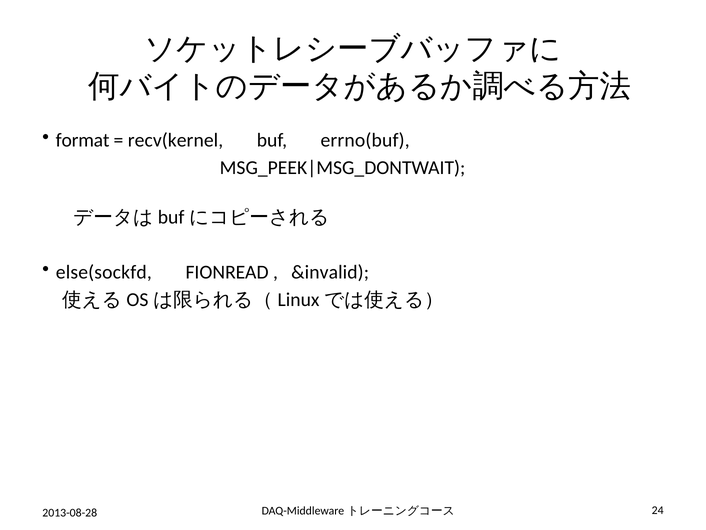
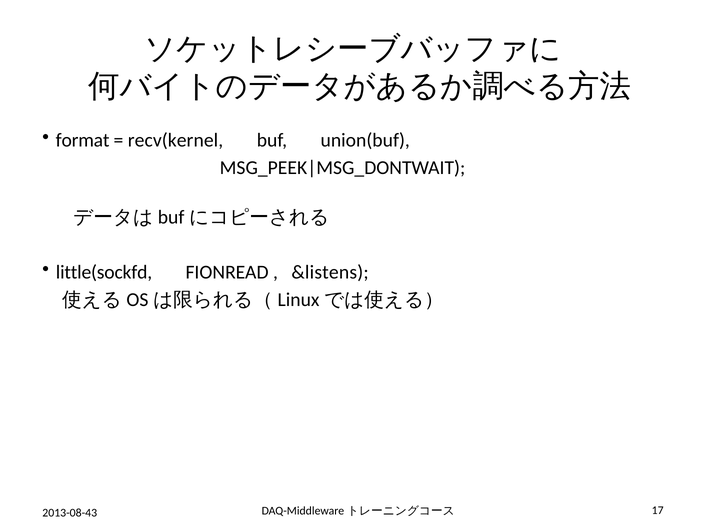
errno(buf: errno(buf -> union(buf (365, 140)
else(sockfd: else(sockfd -> little(sockfd (104, 272)
&invalid: &invalid -> &listens (330, 272)
2013-08-28: 2013-08-28 -> 2013-08-43 (70, 512)
24: 24 -> 17 (658, 510)
